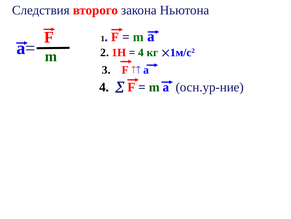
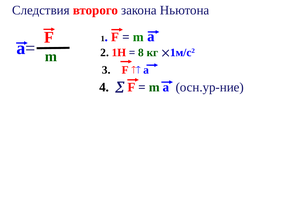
4: 4 -> 8 (141, 52)
